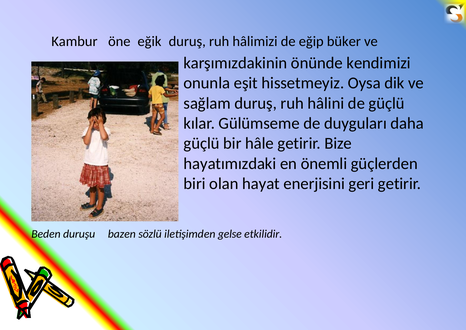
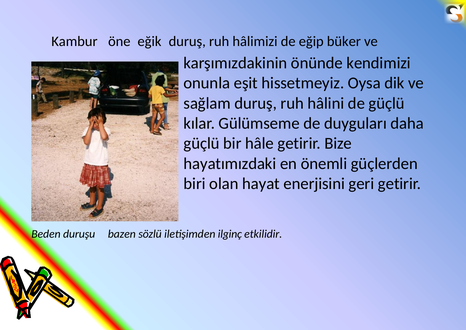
gelse: gelse -> ilginç (230, 234)
